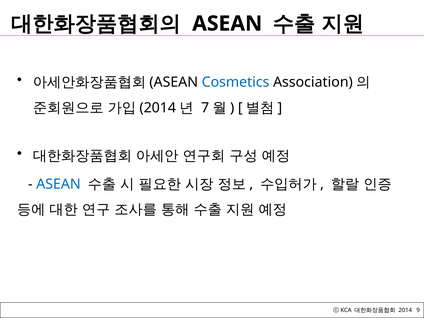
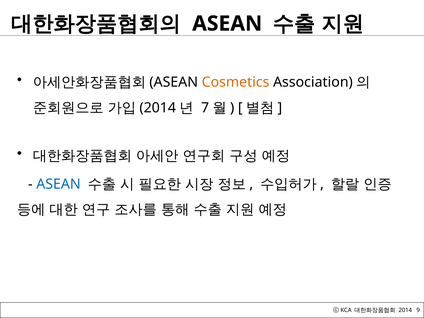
Cosmetics colour: blue -> orange (236, 82)
